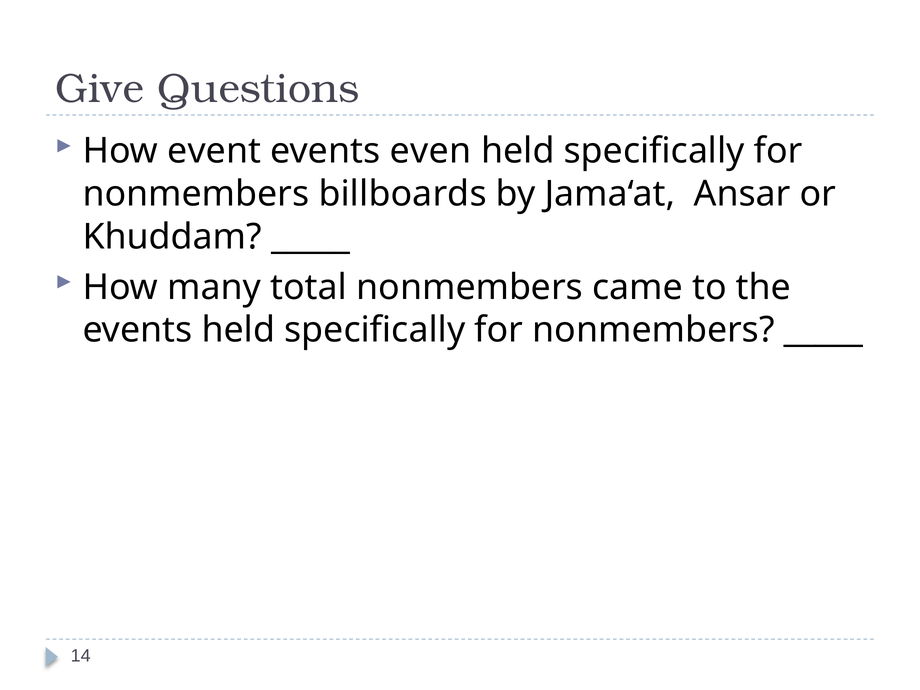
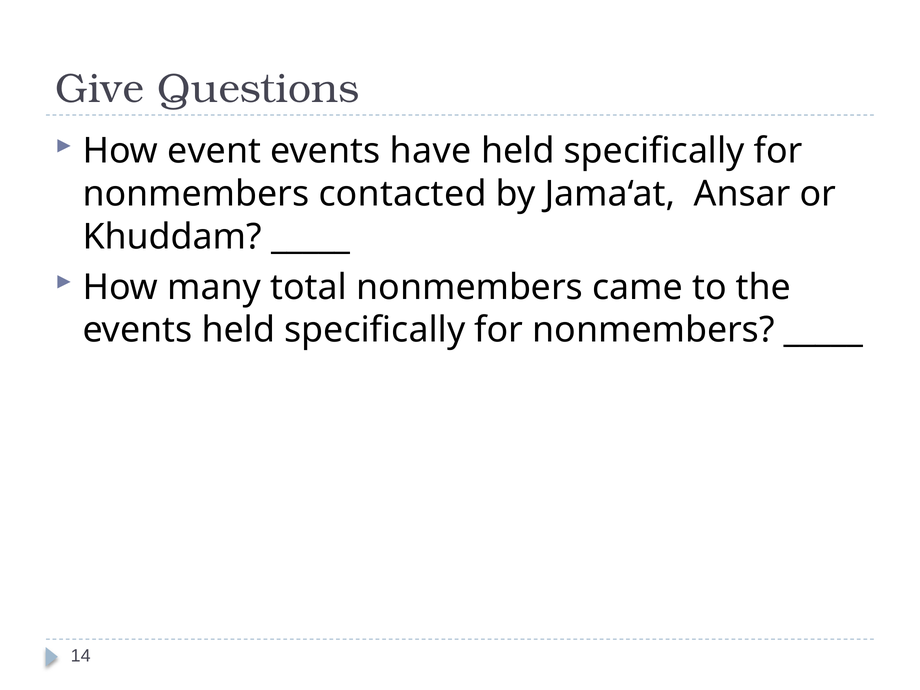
even: even -> have (430, 151)
billboards: billboards -> contacted (403, 194)
